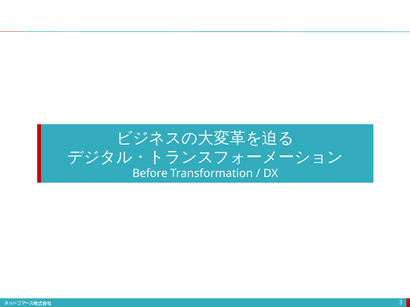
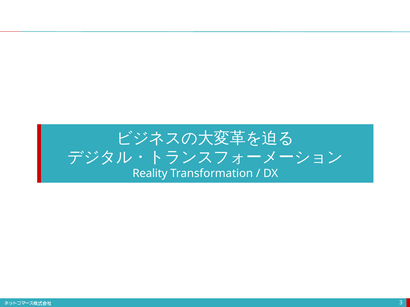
Before: Before -> Reality (150, 174)
